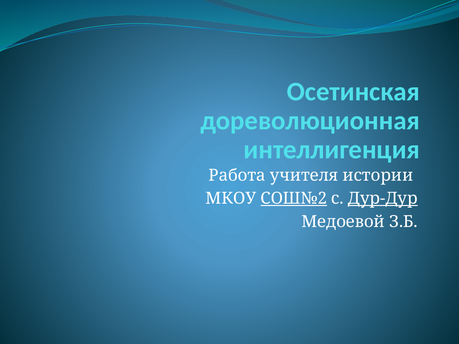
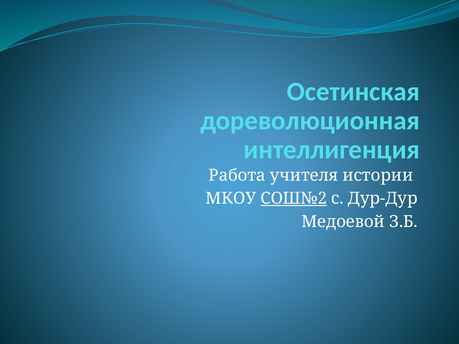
Дур-Дур underline: present -> none (383, 199)
